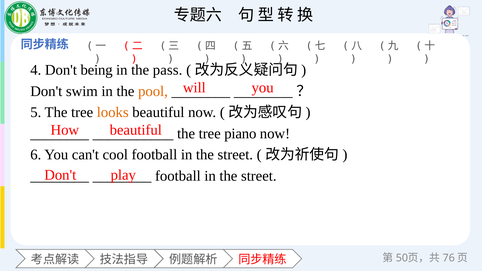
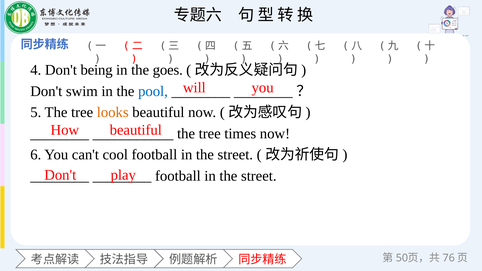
pass: pass -> goes (168, 70)
pool colour: orange -> blue (153, 91)
piano: piano -> times (240, 134)
